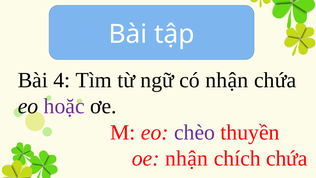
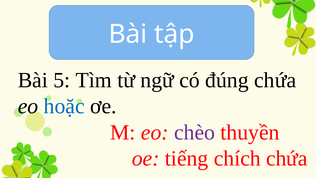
4: 4 -> 5 (62, 80)
có nhận: nhận -> đúng (227, 80)
hoặc colour: purple -> blue (64, 106)
oe nhận: nhận -> tiếng (187, 158)
